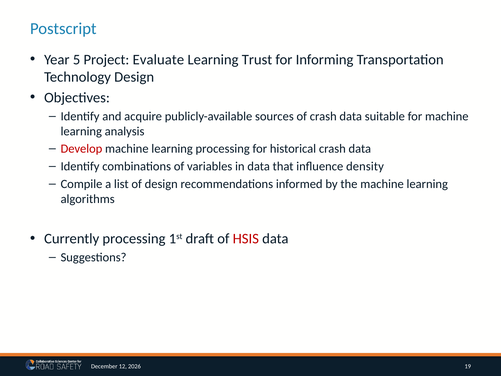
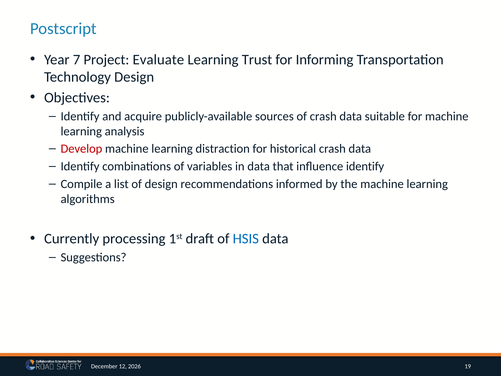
5: 5 -> 7 (77, 60)
learning processing: processing -> distraction (223, 149)
influence density: density -> identify (365, 166)
HSIS colour: red -> blue (246, 239)
